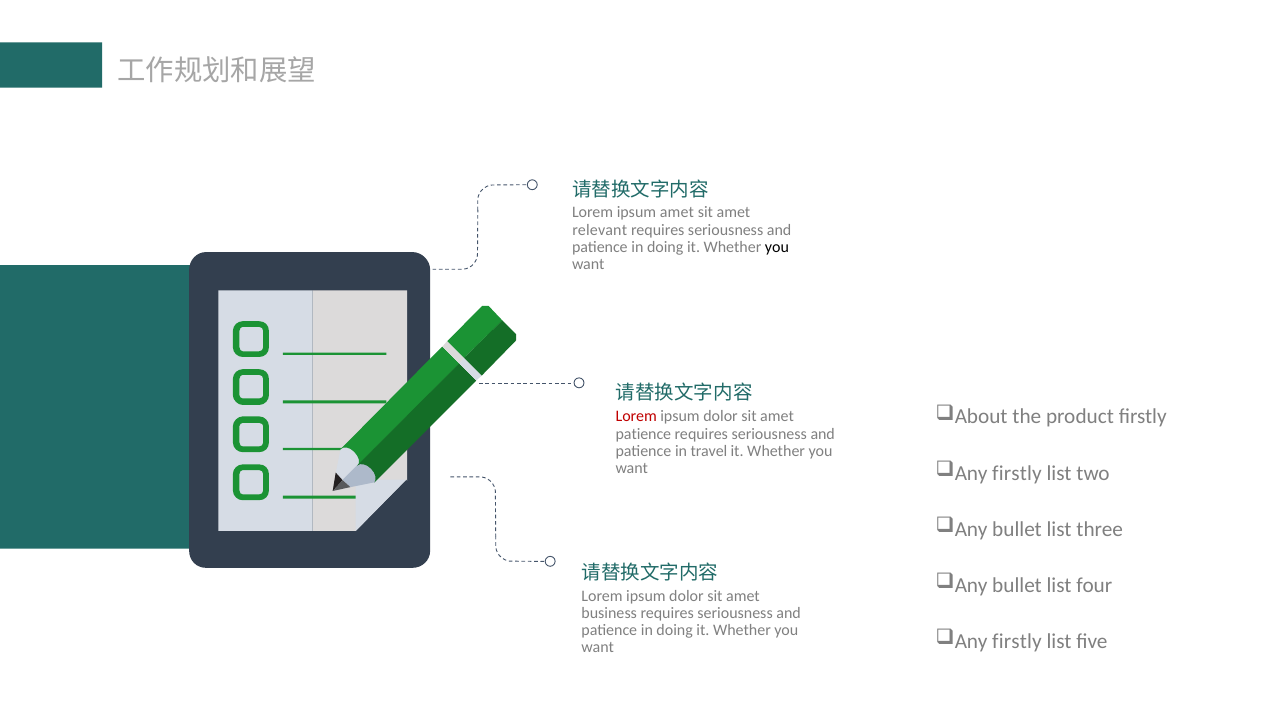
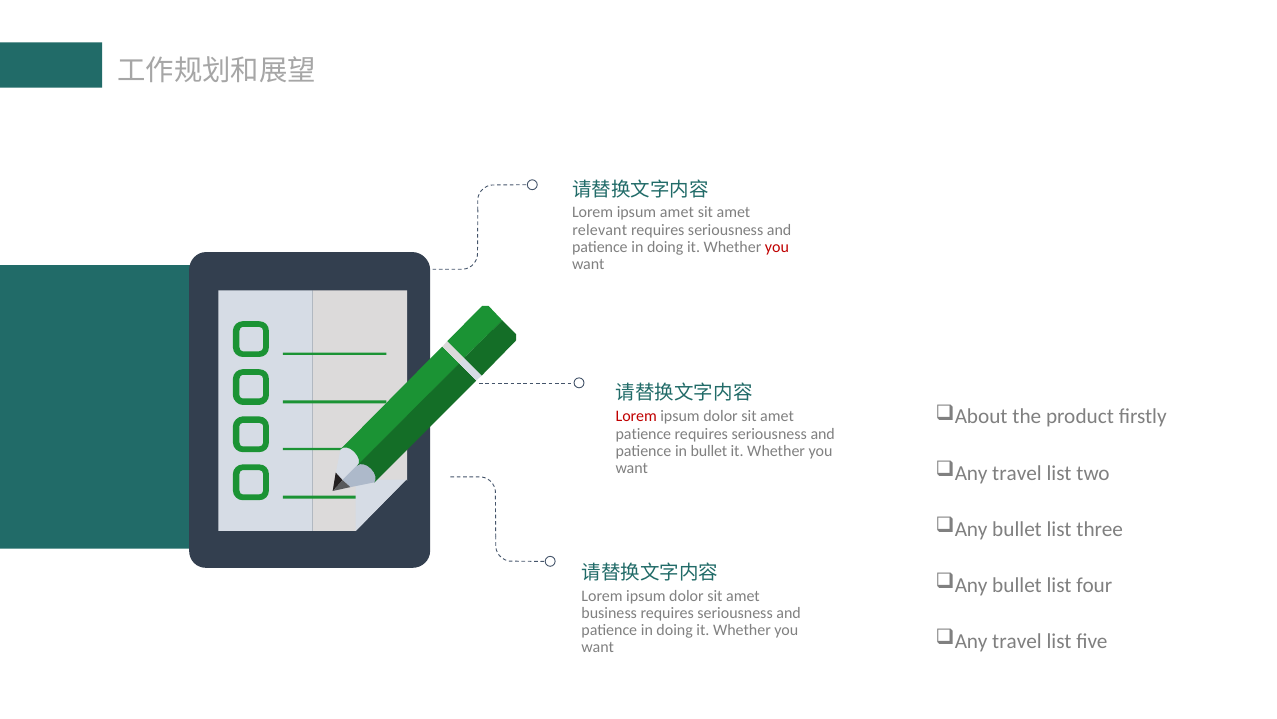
you colour: black -> red (777, 247)
in travel: travel -> bullet (709, 451)
firstly: firstly -> travel (1017, 473)
firstly: firstly -> travel (1017, 641)
